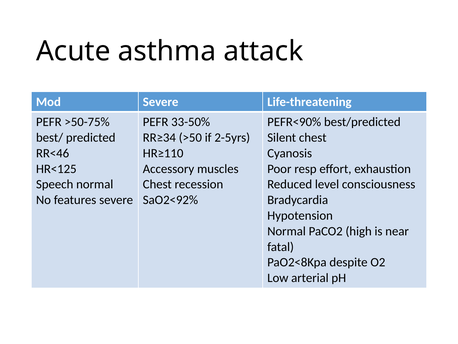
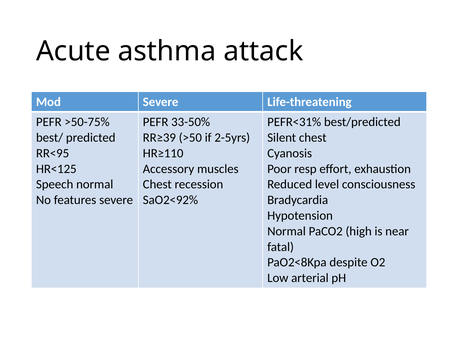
PEFR<90%: PEFR<90% -> PEFR<31% (294, 122)
RR≥34: RR≥34 -> RR≥39 (159, 137)
RR<46: RR<46 -> RR<95 (53, 153)
